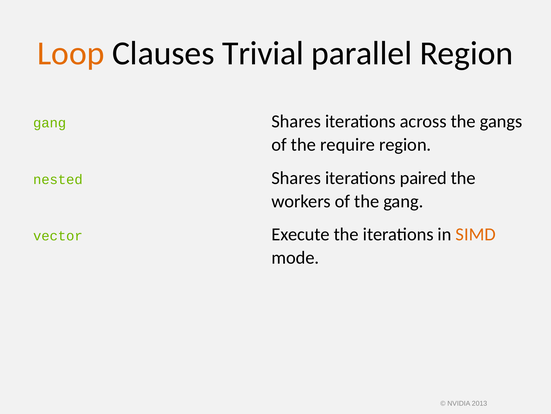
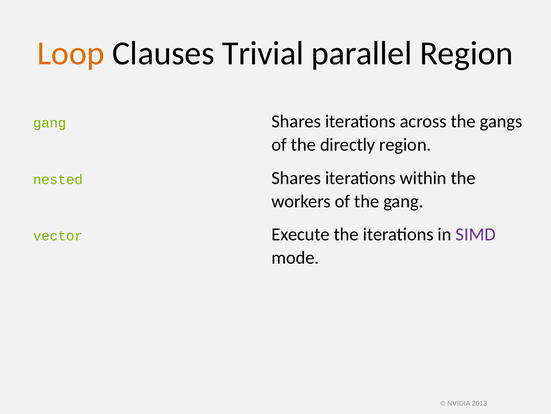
require: require -> directly (348, 145)
paired: paired -> within (423, 178)
SIMD colour: orange -> purple (476, 234)
